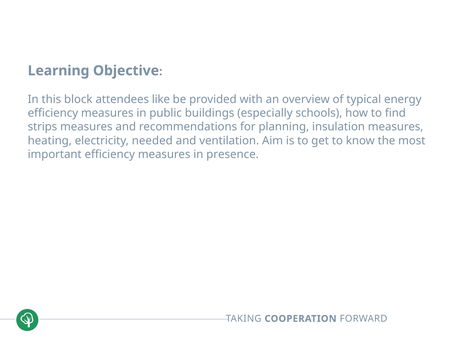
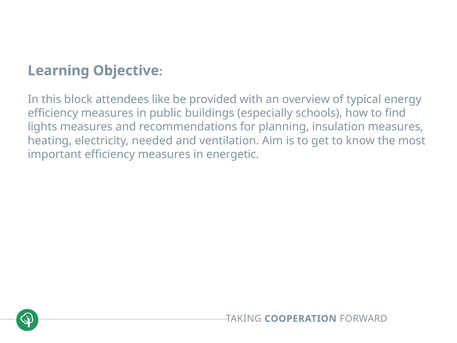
strips: strips -> lights (42, 127)
presence: presence -> energetic (233, 154)
